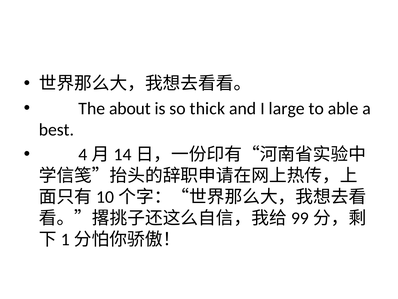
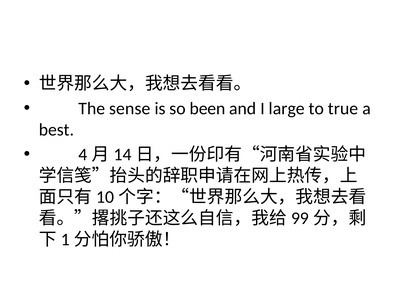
about: about -> sense (130, 108)
thick: thick -> been (208, 108)
able: able -> true (343, 108)
